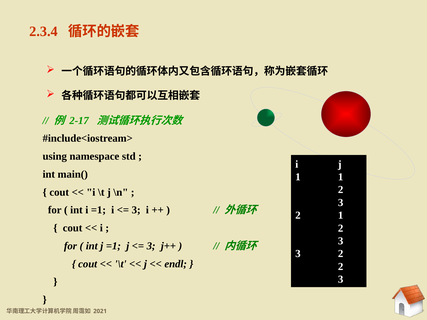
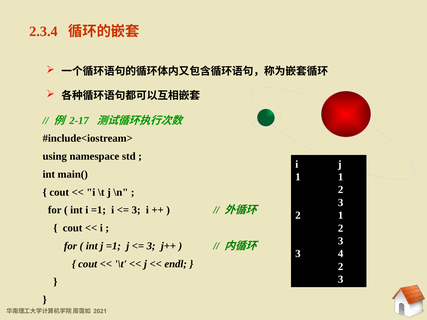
2: 2 -> 4 (341, 254)
